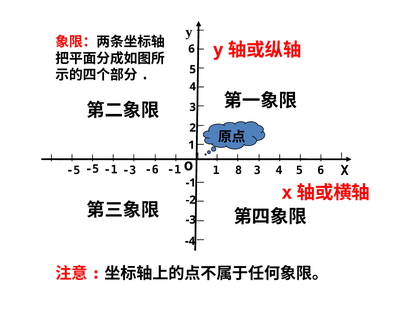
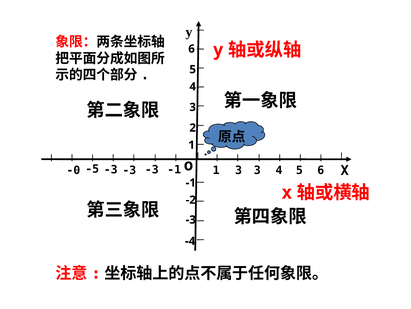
-1: -1 -> -3 (111, 169)
-6: -6 -> -3 (152, 169)
8: 8 -> 3 (239, 170)
-5: -5 -> -0 (73, 170)
